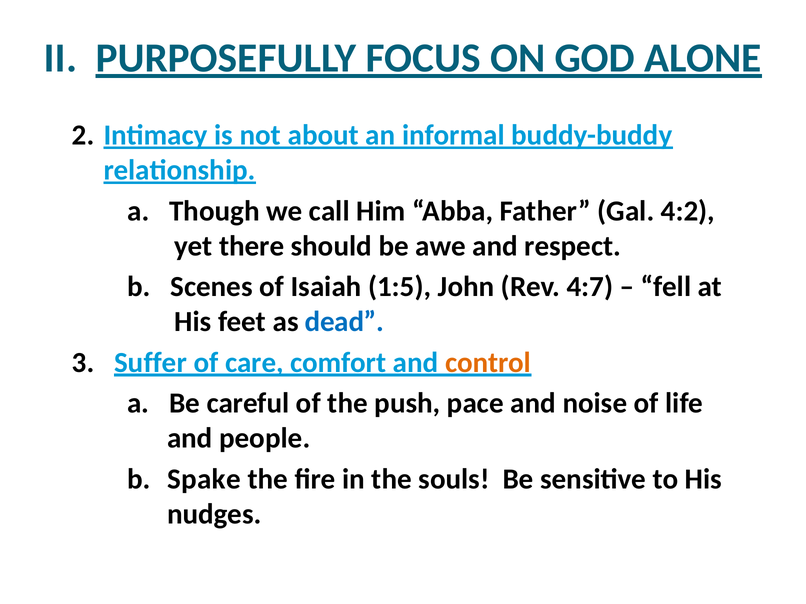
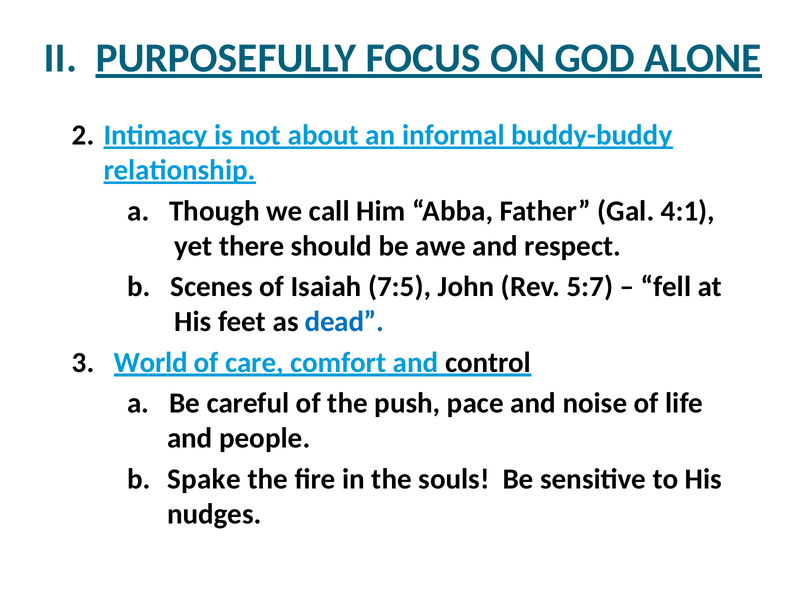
4:2: 4:2 -> 4:1 (688, 211)
1:5: 1:5 -> 7:5 (400, 287)
4:7: 4:7 -> 5:7 (590, 287)
Suffer: Suffer -> World (151, 363)
control colour: orange -> black (488, 363)
